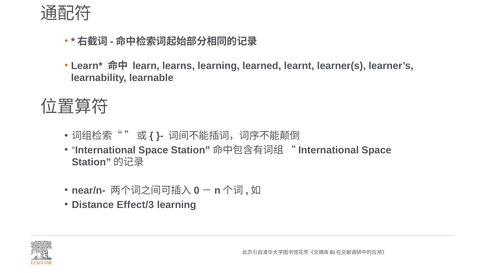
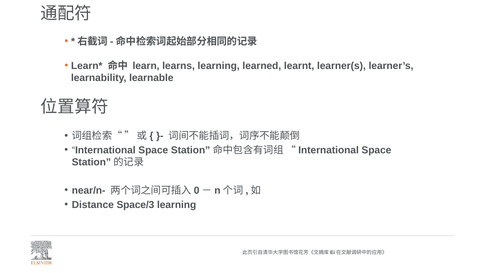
Effect/3: Effect/3 -> Space/3 (135, 205)
